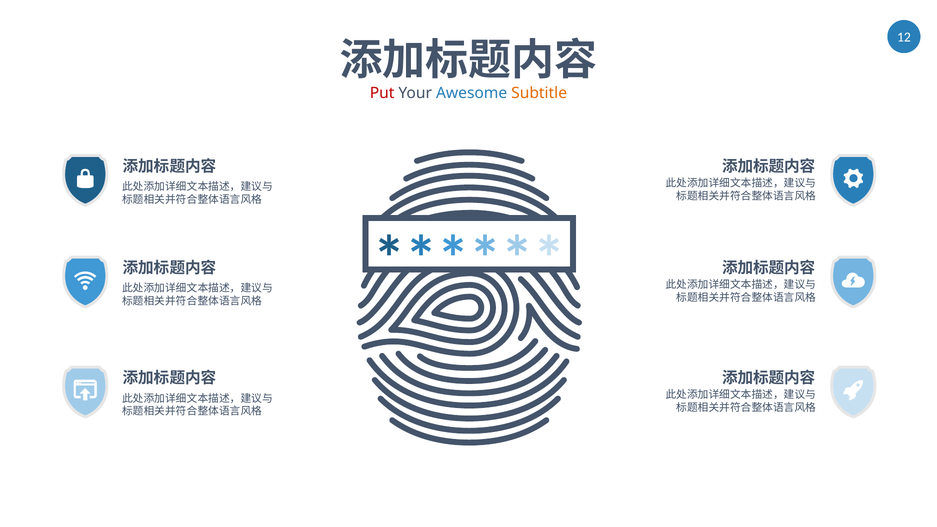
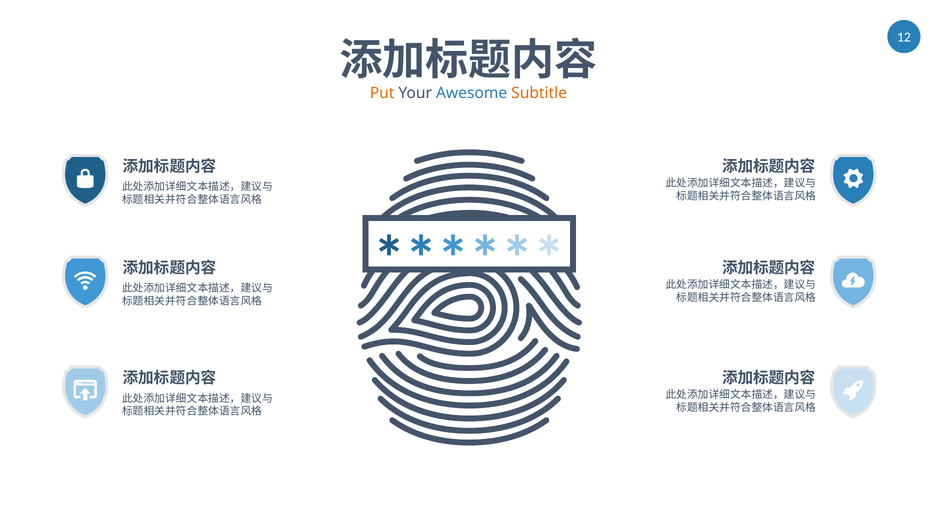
Put colour: red -> orange (382, 93)
